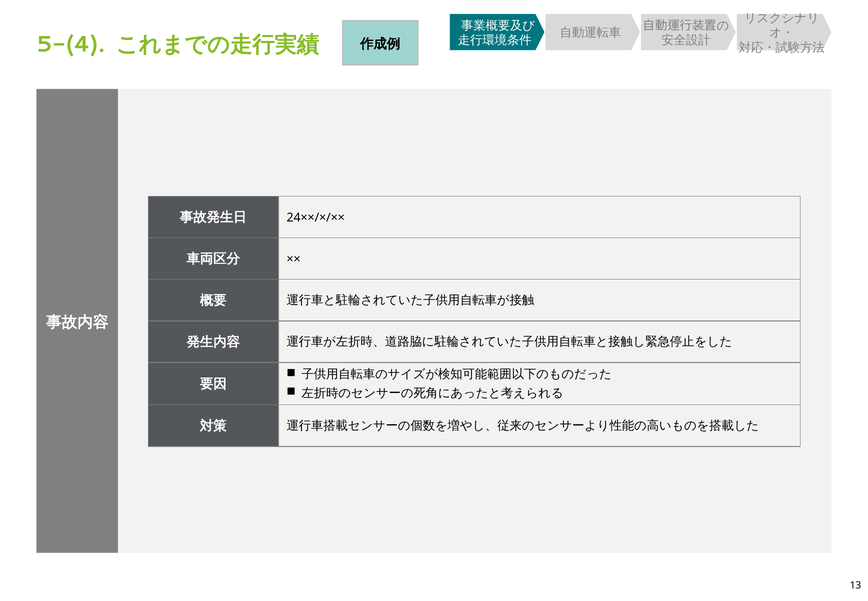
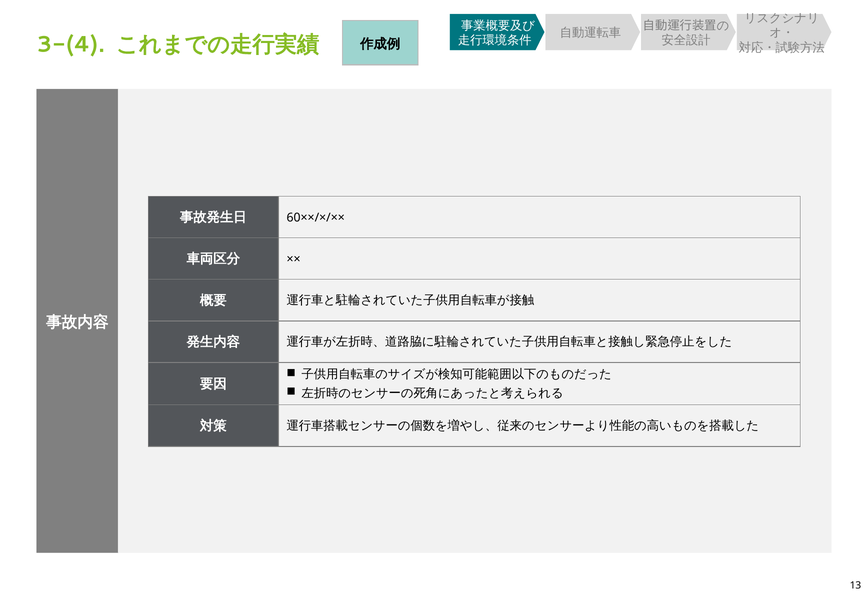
5-(4: 5-(4 -> 3-(4 (71, 44)
24××/×/××: 24××/×/×× -> 60××/×/×× (316, 218)
